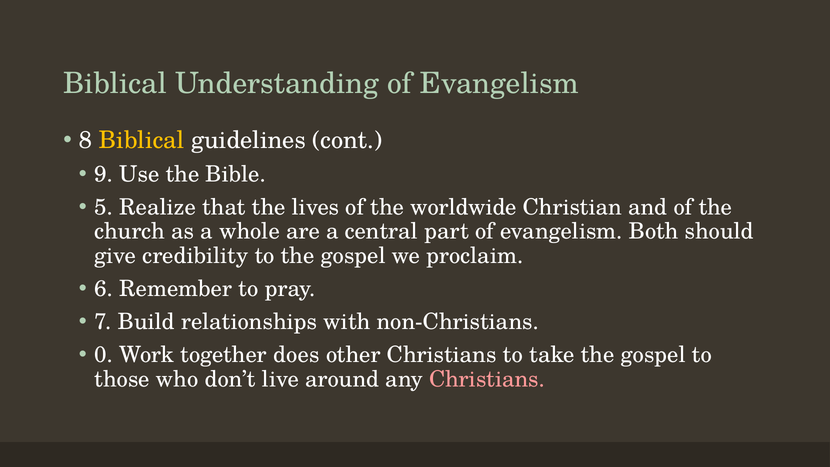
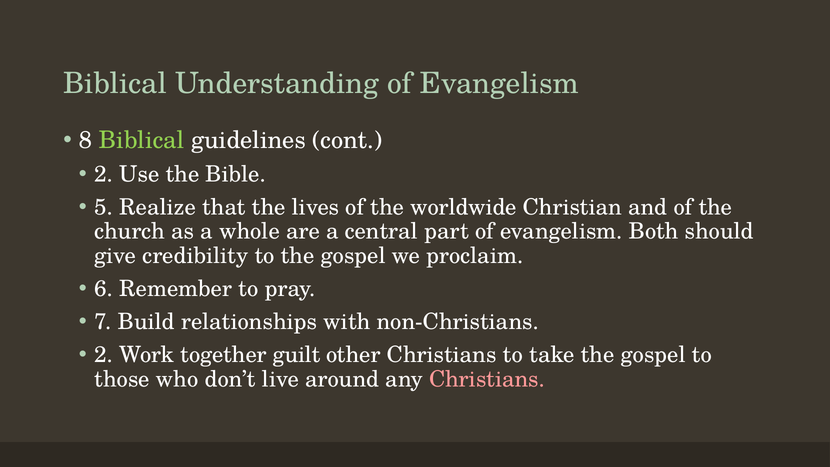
Biblical colour: yellow -> light green (142, 140)
9: 9 -> 2 (104, 174)
0: 0 -> 2 (104, 355)
does: does -> guilt (297, 355)
